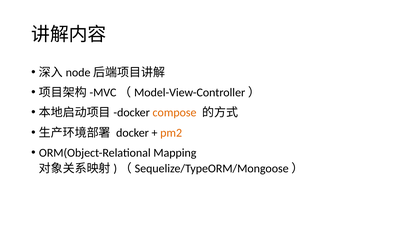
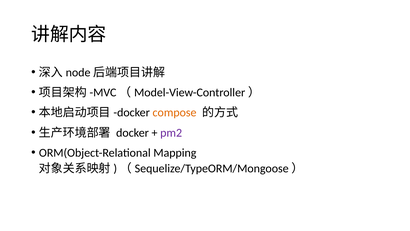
pm2 colour: orange -> purple (171, 133)
